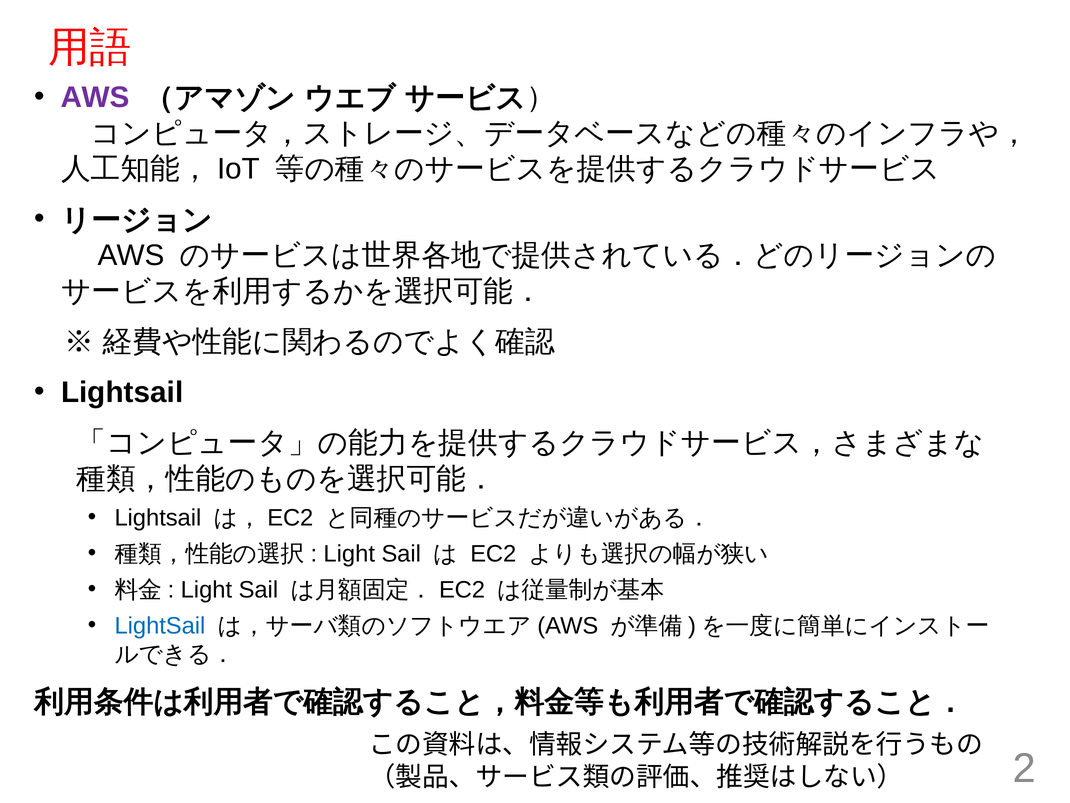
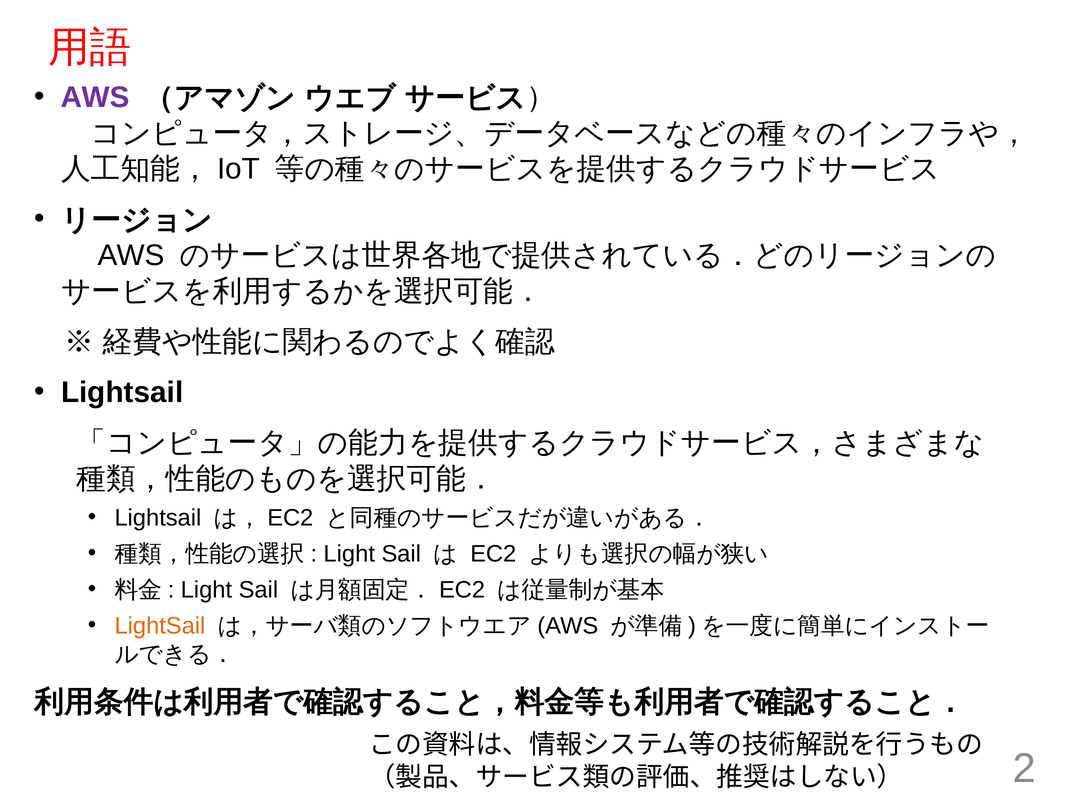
LightSail colour: blue -> orange (160, 625)
